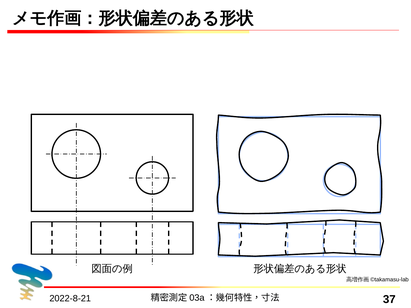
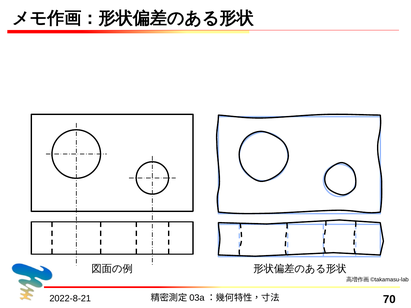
37: 37 -> 70 (389, 300)
